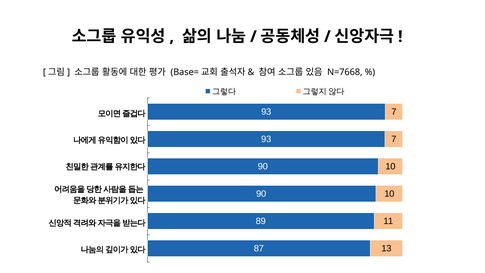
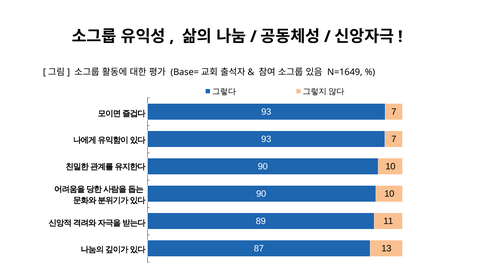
N=7668: N=7668 -> N=1649 (345, 72)
